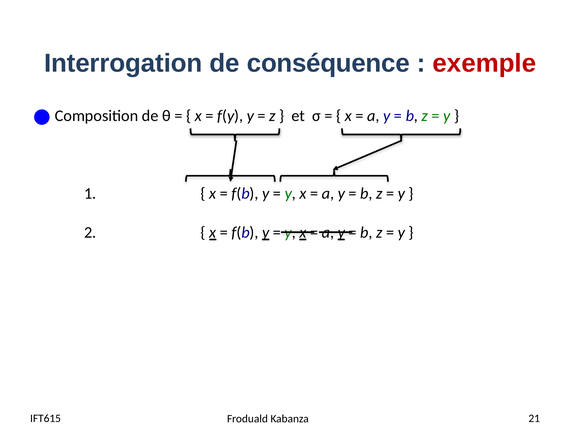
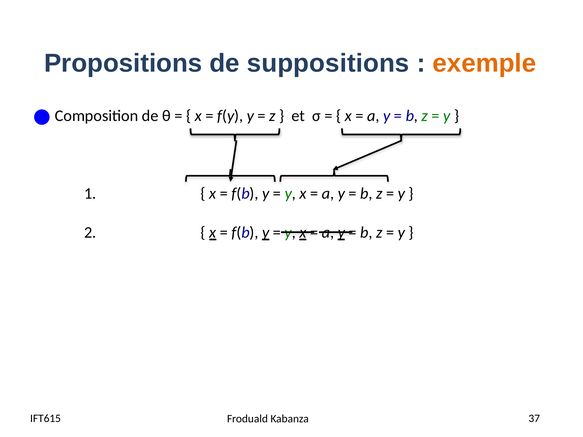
Interrogation: Interrogation -> Propositions (123, 63)
conséquence: conséquence -> suppositions (328, 63)
exemple colour: red -> orange (484, 63)
21: 21 -> 37 (534, 419)
